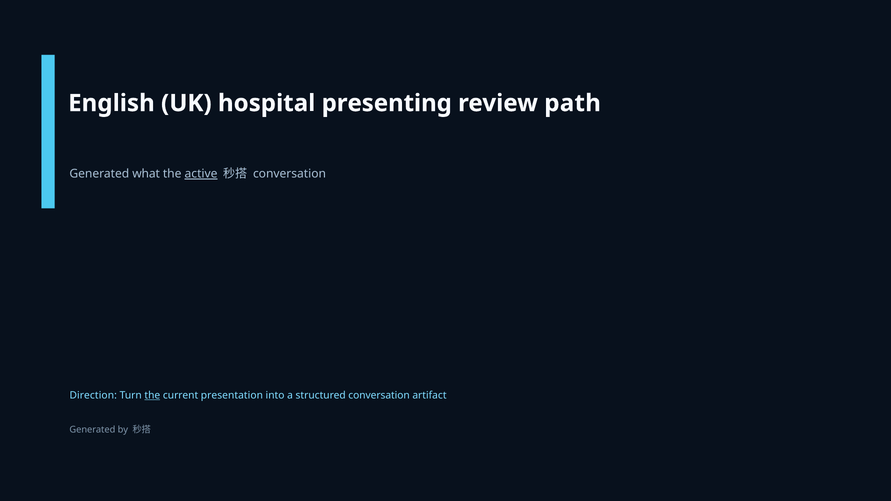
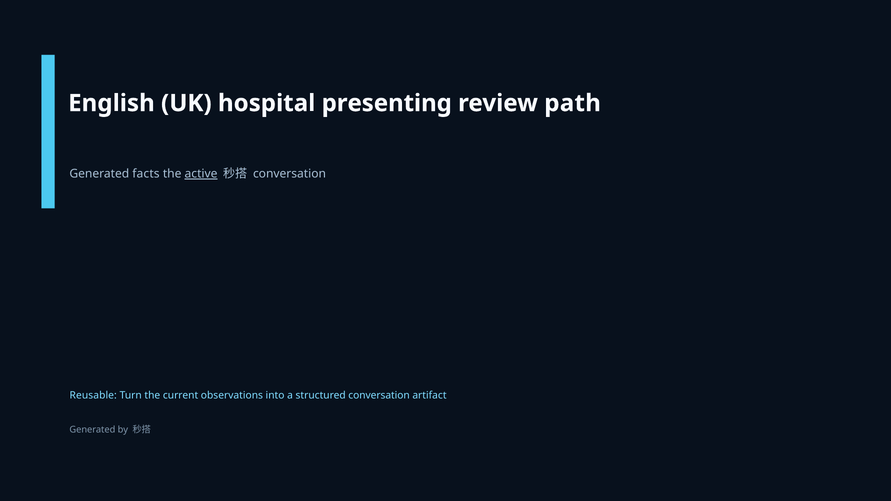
what: what -> facts (146, 174)
Direction: Direction -> Reusable (93, 396)
the underline: present -> none (152, 396)
presentation: presentation -> observations (232, 396)
